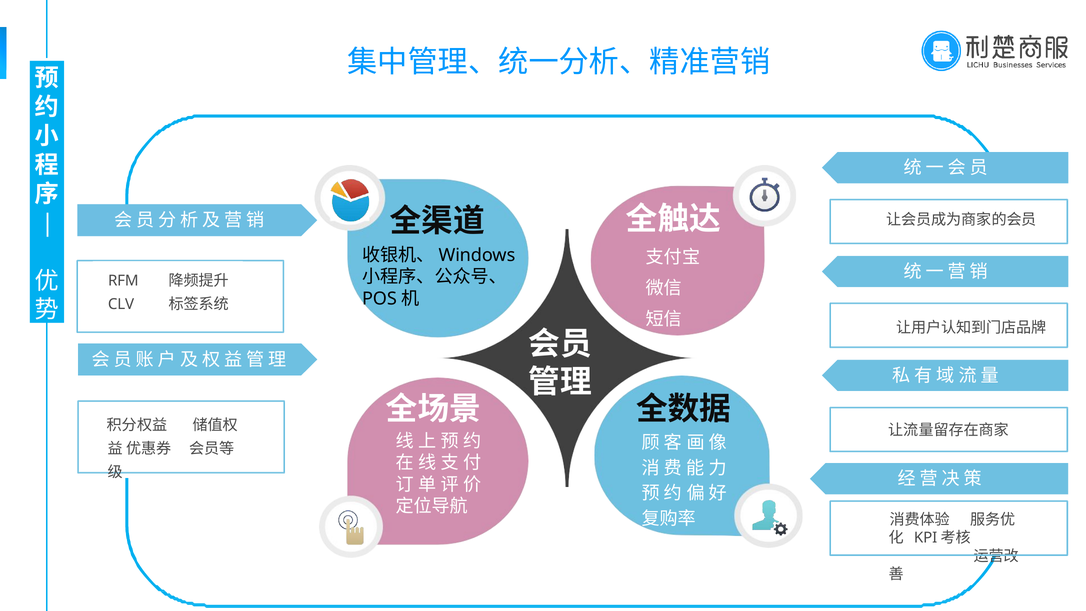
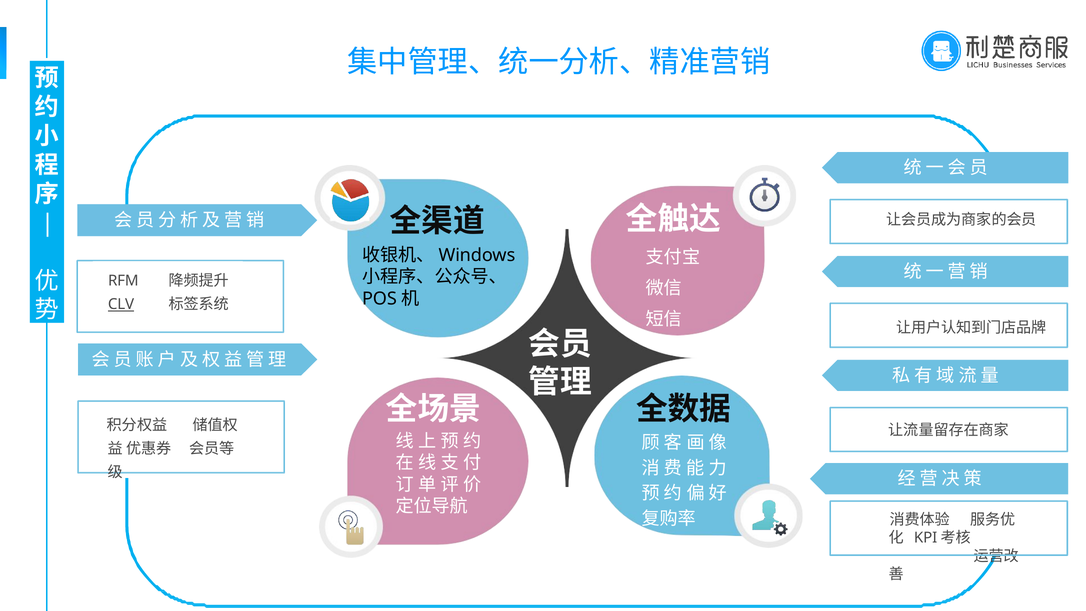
CLV underline: none -> present (121, 304)
